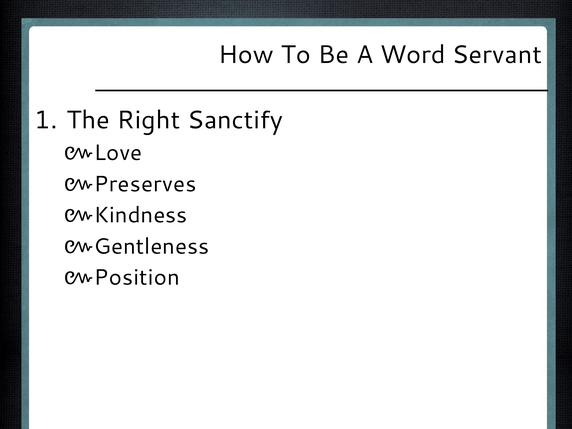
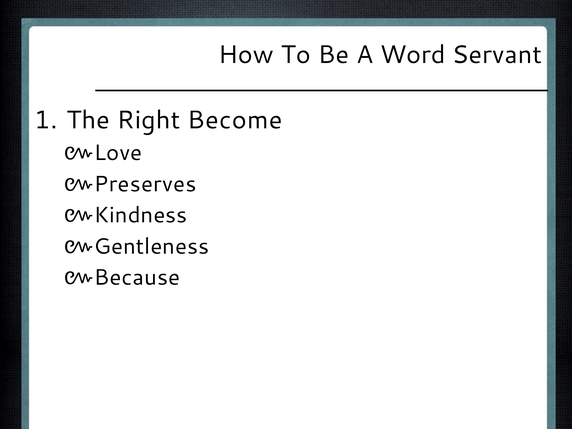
Sanctify: Sanctify -> Become (235, 120)
Position: Position -> Because (137, 278)
